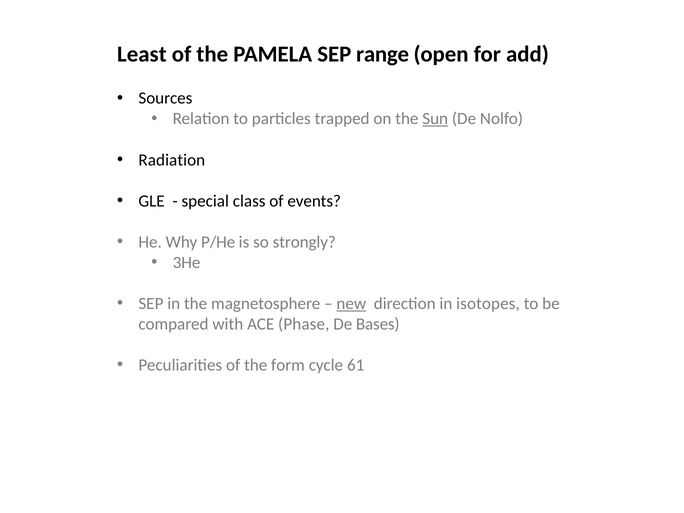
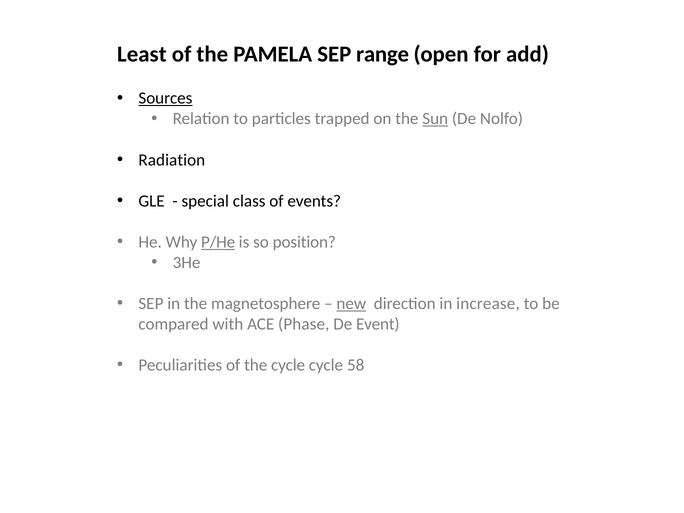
Sources underline: none -> present (165, 98)
P/He underline: none -> present (218, 242)
strongly: strongly -> position (304, 242)
isotopes: isotopes -> increase (488, 304)
Bases: Bases -> Event (378, 324)
the form: form -> cycle (288, 365)
61: 61 -> 58 (356, 365)
